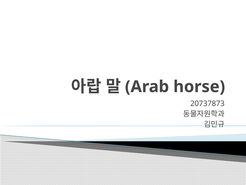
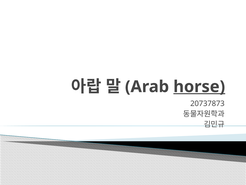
horse underline: none -> present (199, 86)
